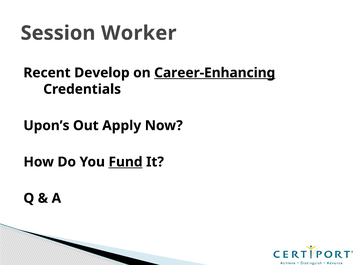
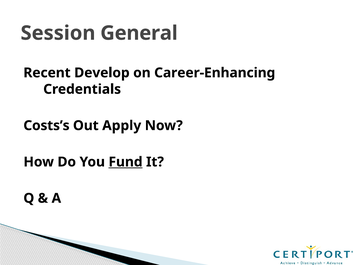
Worker: Worker -> General (139, 33)
Career-Enhancing underline: present -> none (215, 73)
Upon’s: Upon’s -> Costs’s (46, 125)
